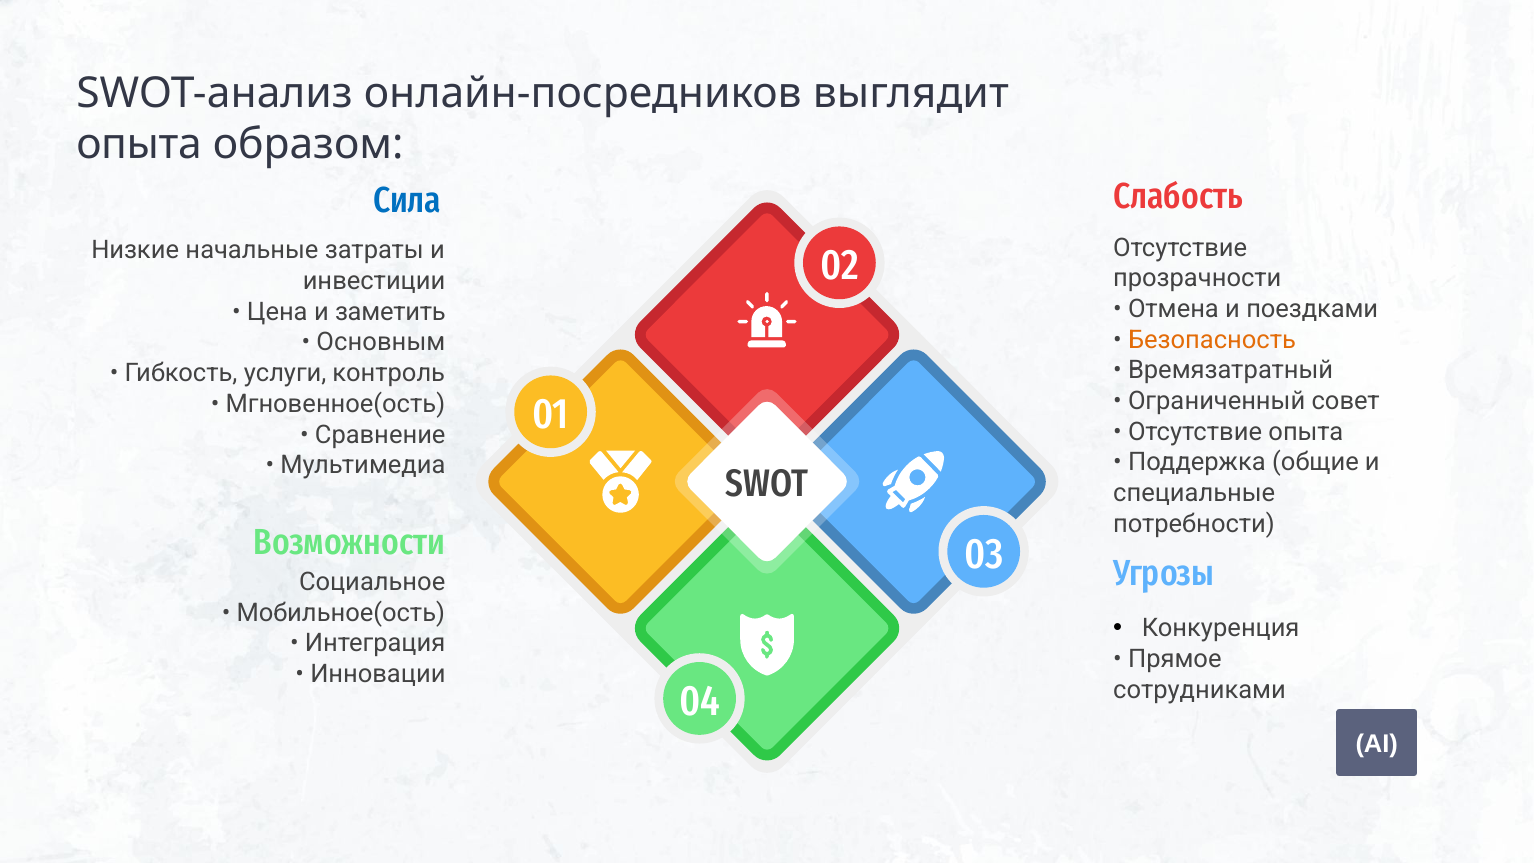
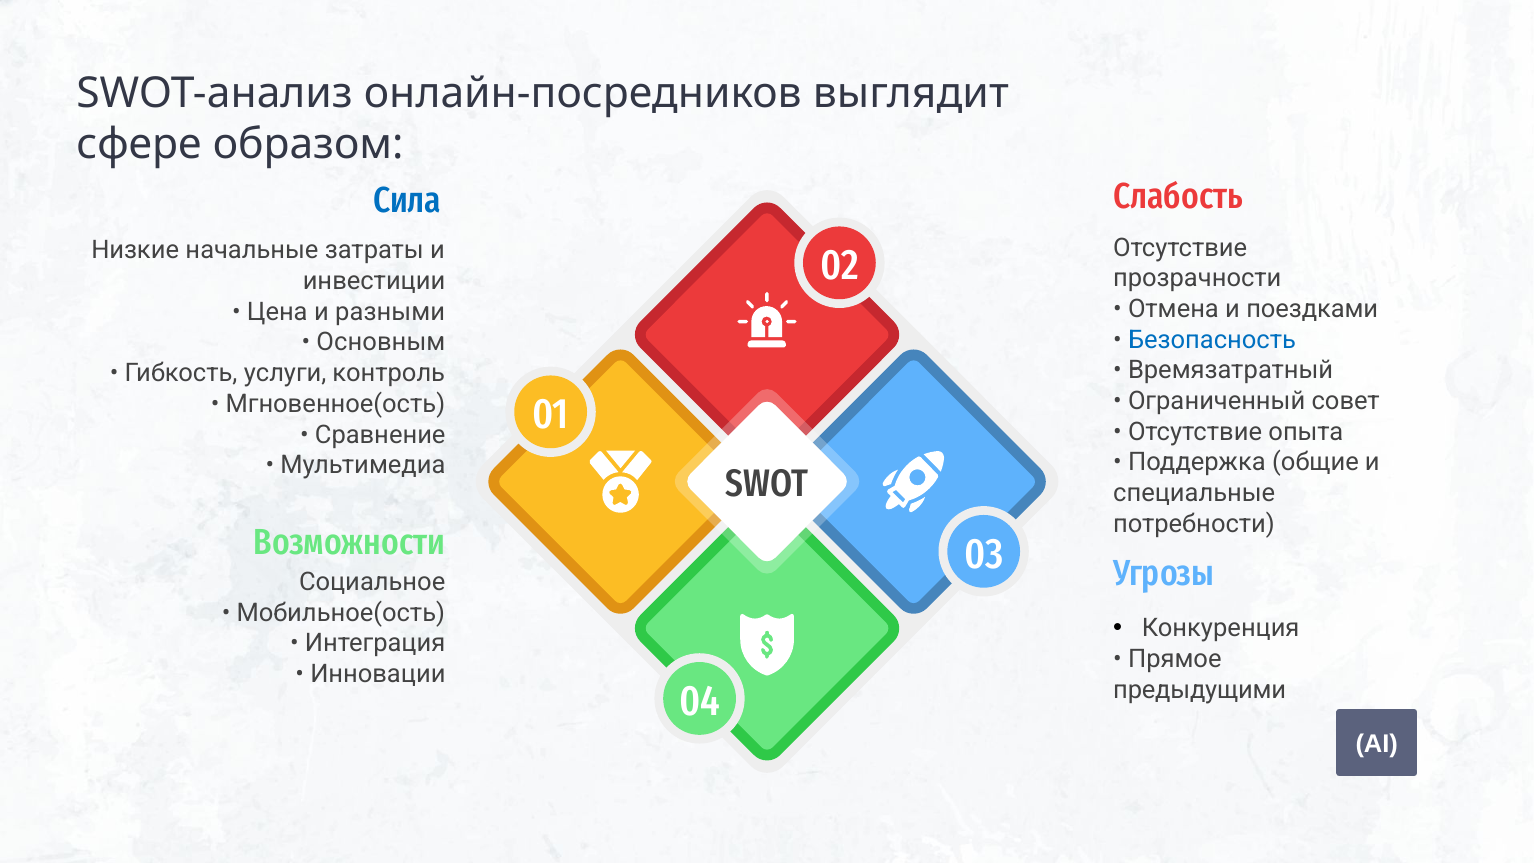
опыта: опыта -> сфере (139, 145)
заметить: заметить -> разными (390, 312)
Безопасность colour: orange -> blue (1212, 340)
сотрудниками: сотрудниками -> предыдущими (1200, 690)
